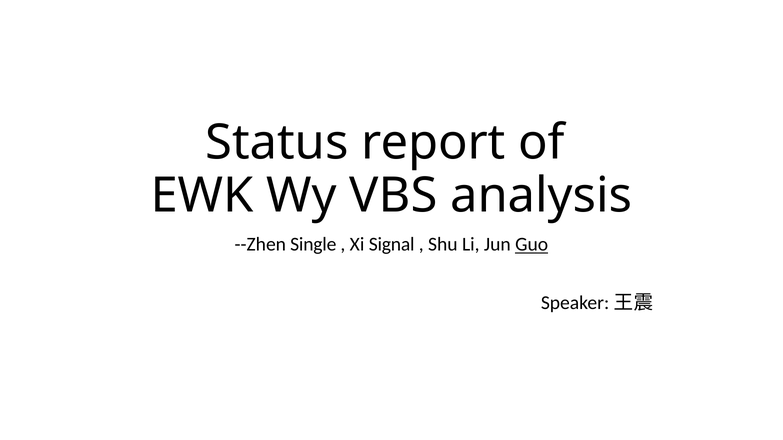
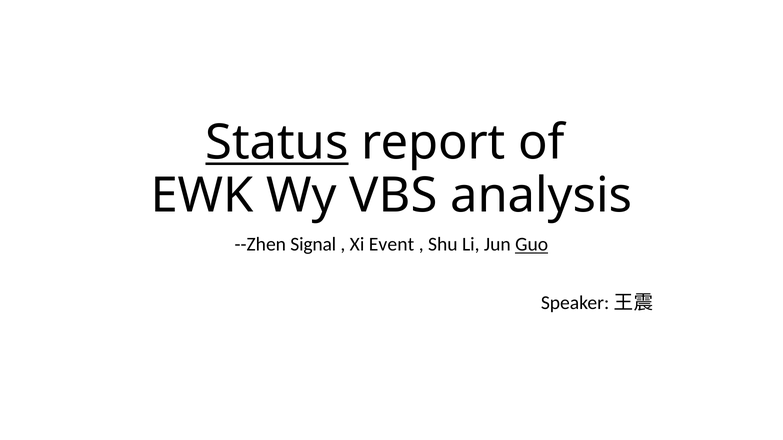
Status underline: none -> present (277, 143)
Single: Single -> Signal (313, 245)
Signal: Signal -> Event (392, 245)
